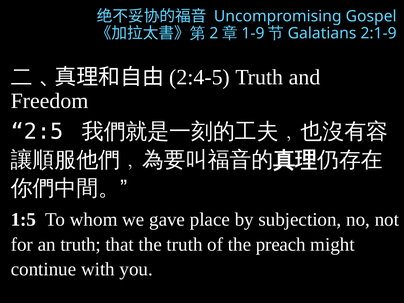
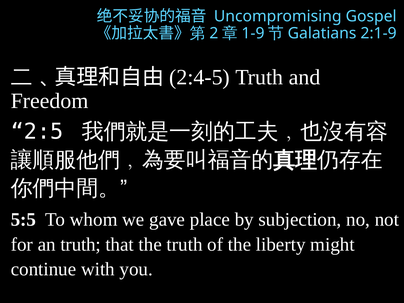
1:5: 1:5 -> 5:5 (23, 220)
preach: preach -> liberty (281, 244)
